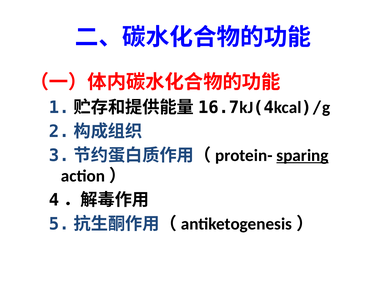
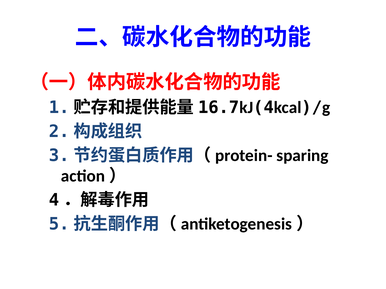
sparing underline: present -> none (302, 156)
